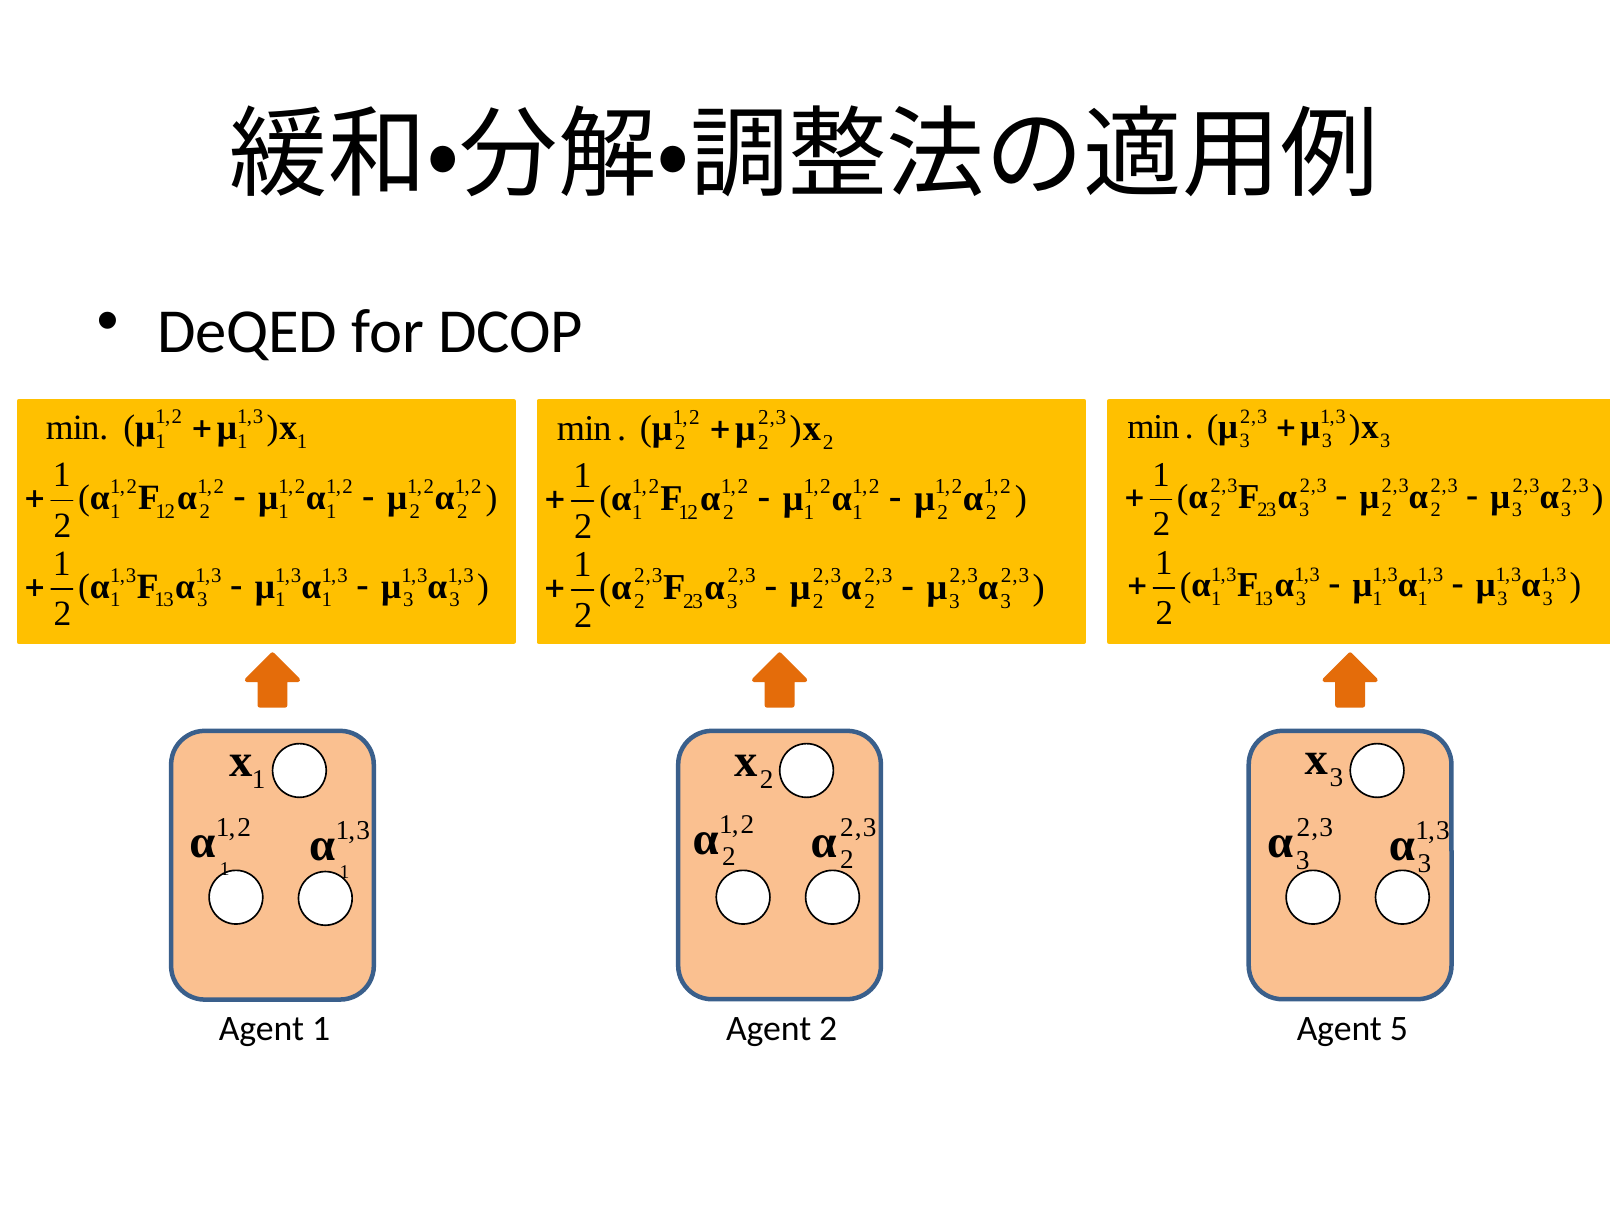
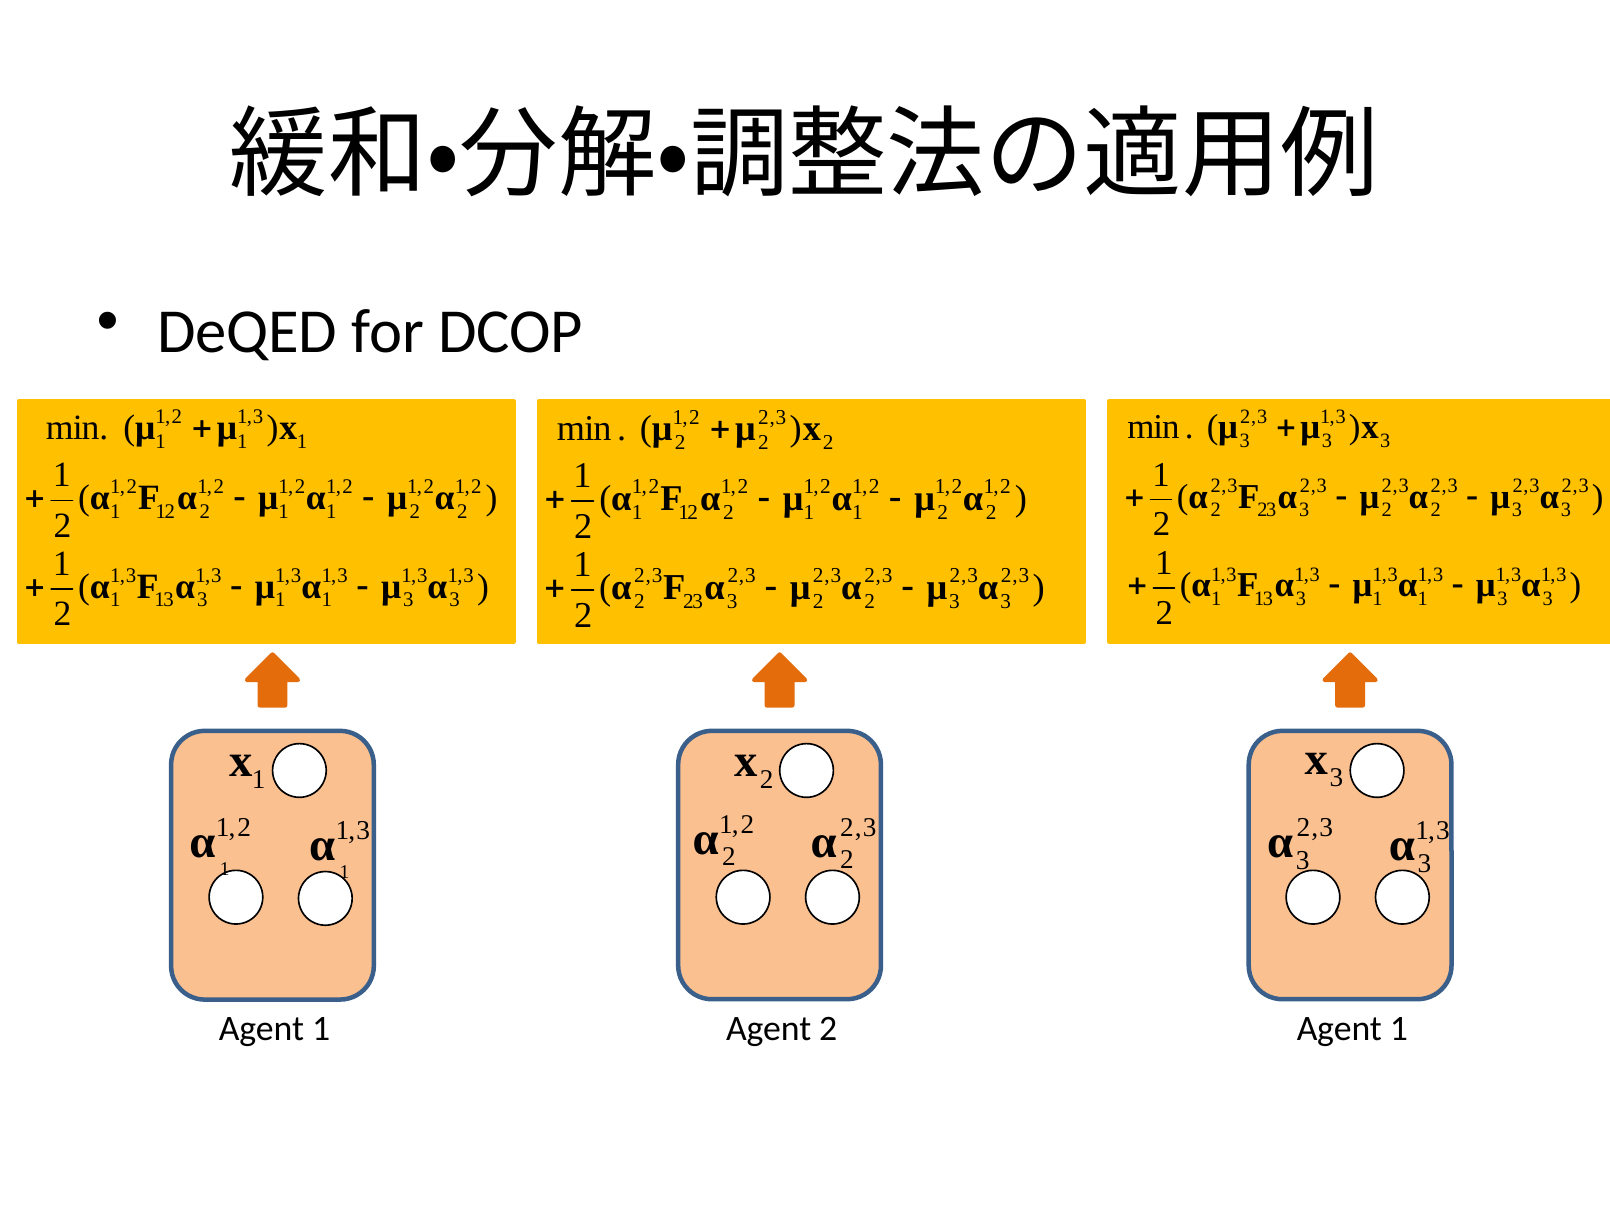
2 Agent 5: 5 -> 1 (1399, 1029)
